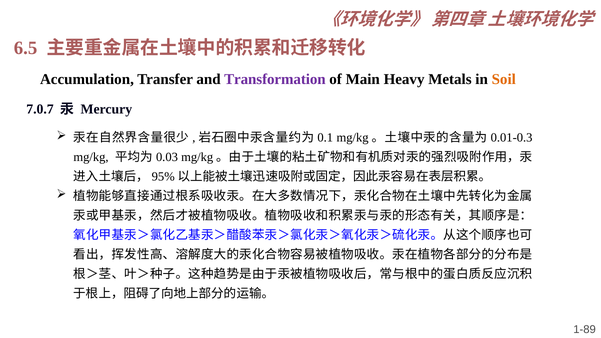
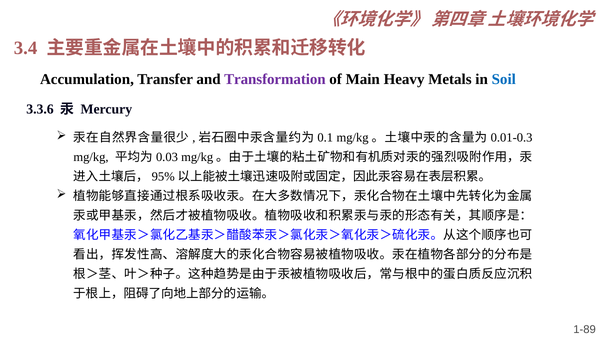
6.5: 6.5 -> 3.4 (26, 48)
Soil colour: orange -> blue (504, 79)
7.0.7: 7.0.7 -> 3.3.6 (40, 109)
